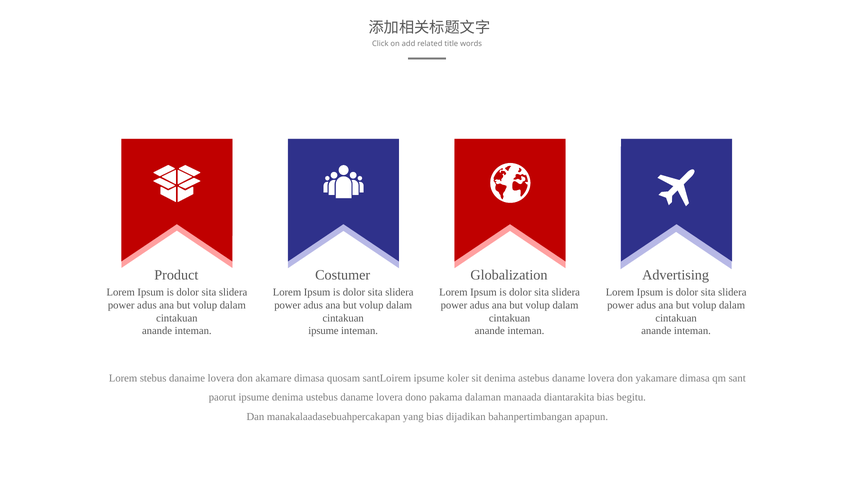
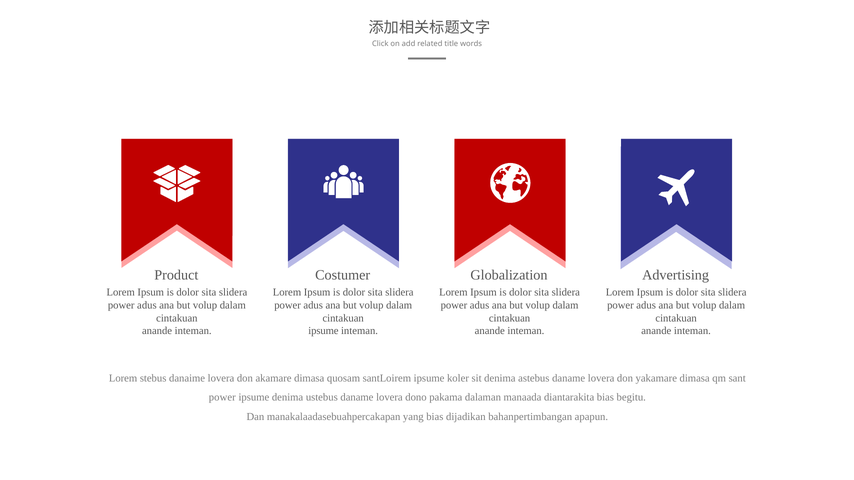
paorut: paorut -> power (222, 398)
